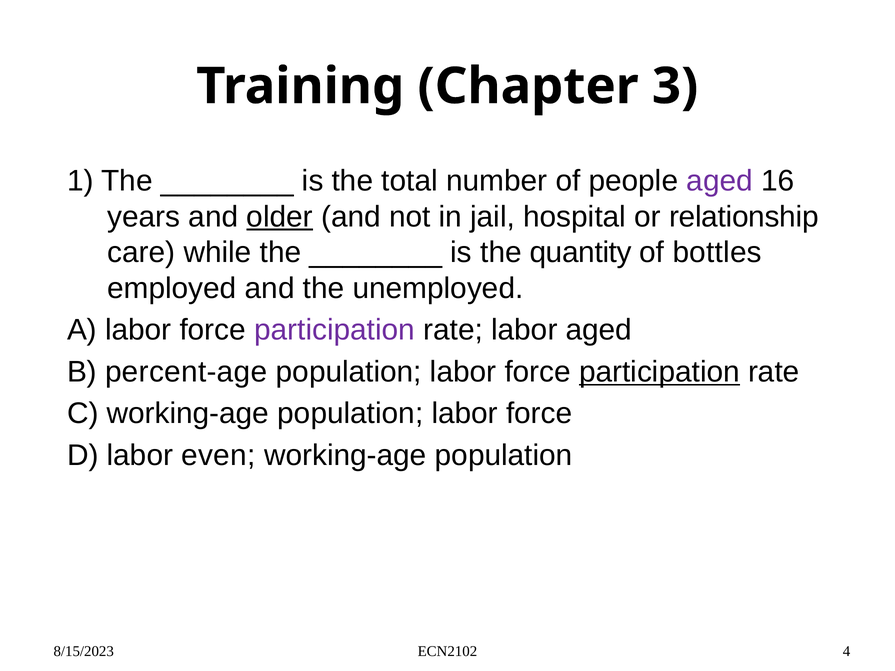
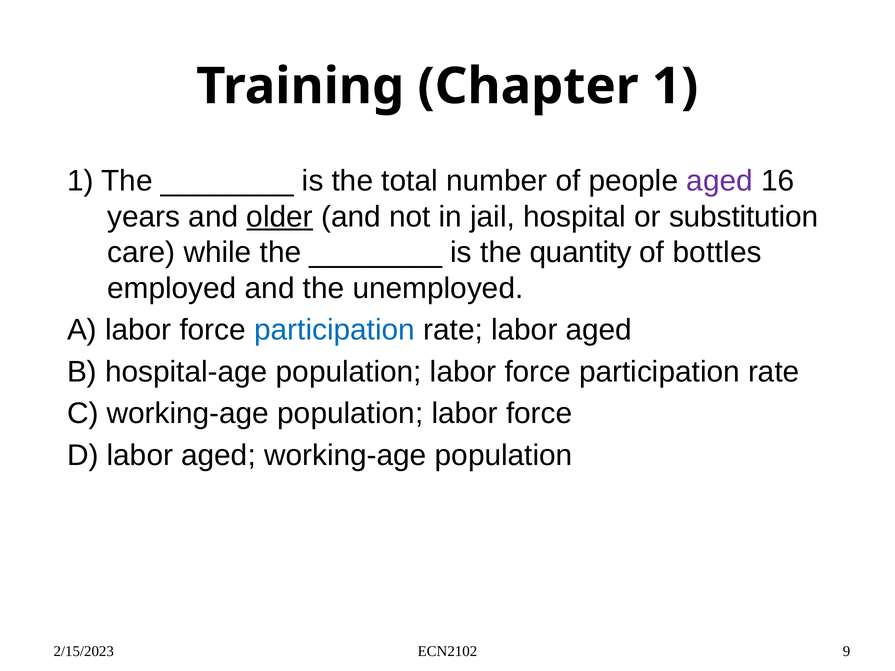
Chapter 3: 3 -> 1 (675, 86)
relationship: relationship -> substitution (744, 217)
participation colour: purple -> blue (335, 330)
percent-age: percent-age -> hospital-age (186, 372)
participation underline: present -> none (659, 372)
D labor even: even -> aged (219, 456)
8/15/2023: 8/15/2023 -> 2/15/2023 (84, 651)
4: 4 -> 9 (847, 651)
